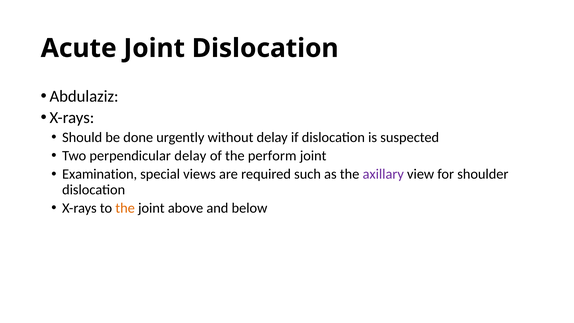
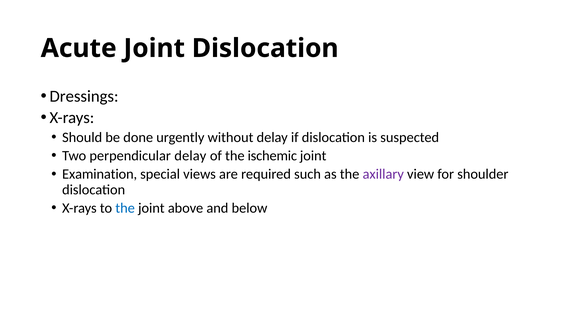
Abdulaziz: Abdulaziz -> Dressings (84, 96)
perform: perform -> ischemic (272, 156)
the colour: orange -> blue (125, 208)
